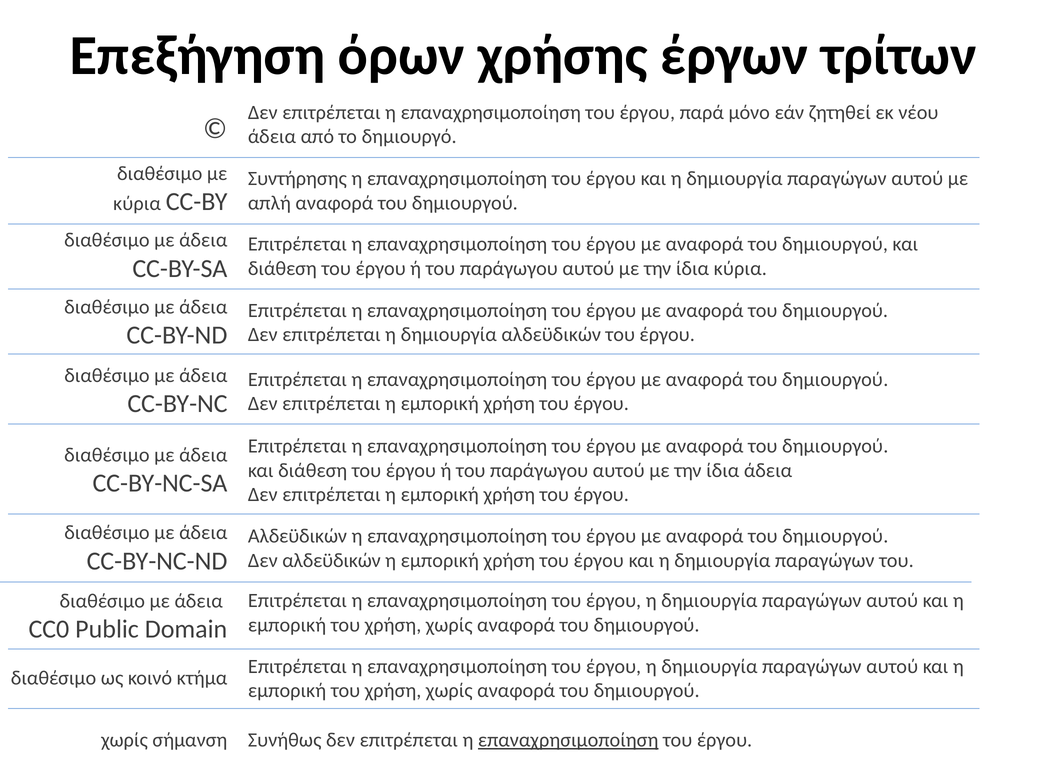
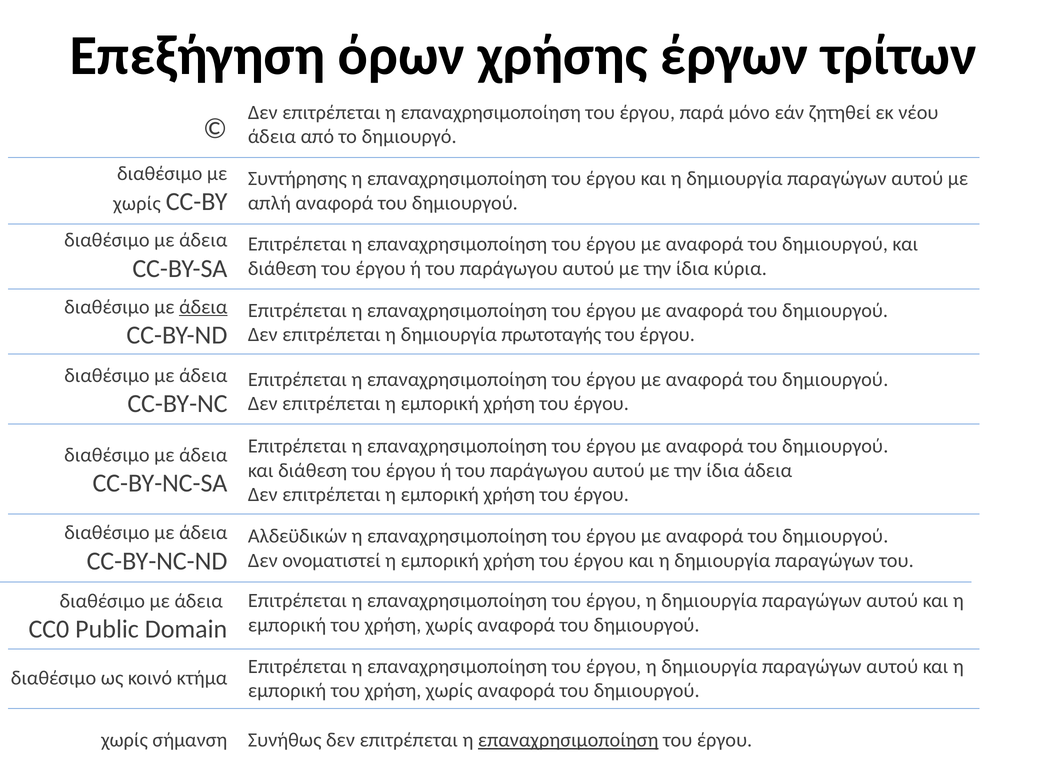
κύρια: κύρια -> χωρίς (137, 204)
άδεια underline: none -> present (203, 307)
δημιουργία αλδεϋδικών: αλδεϋδικών -> πρωτοταγής (551, 335)
Δεν αλδεϋδικών: αλδεϋδικών -> ονοματιστεί (332, 560)
